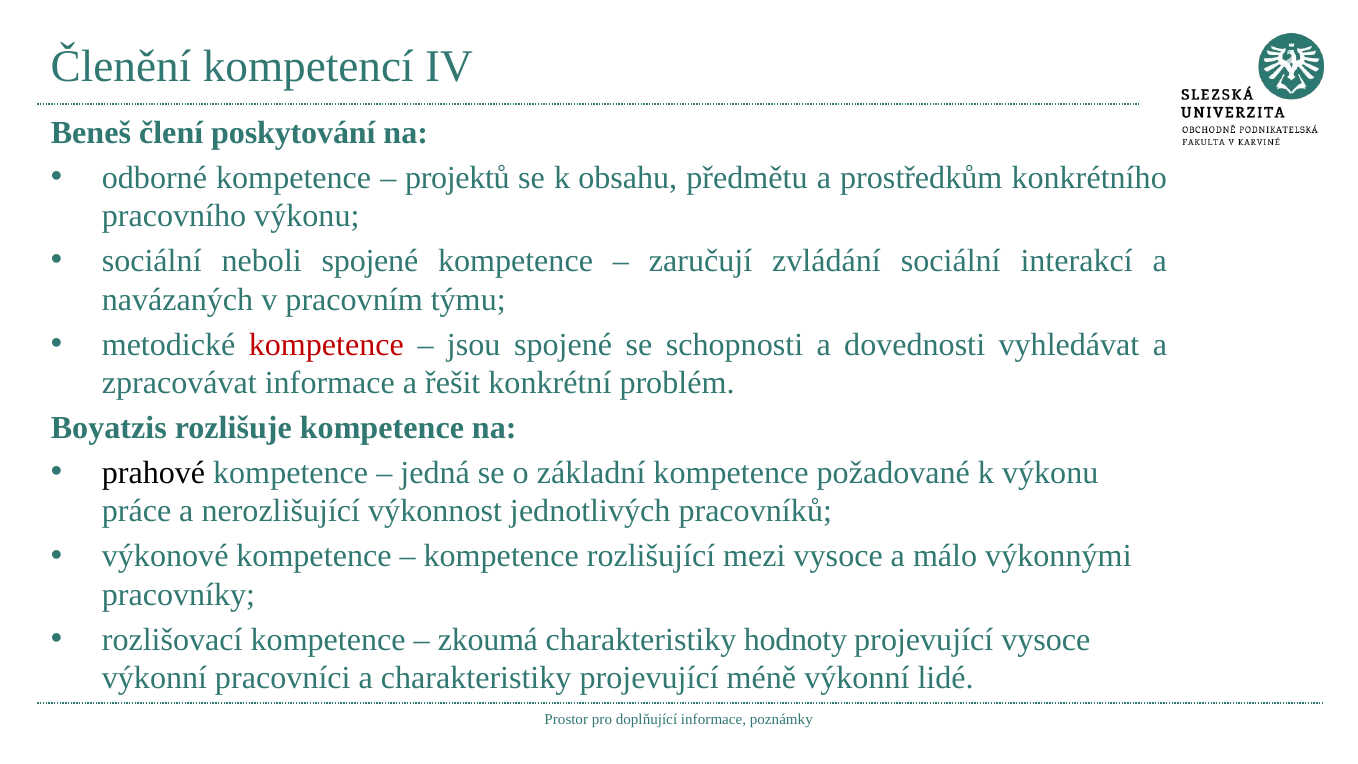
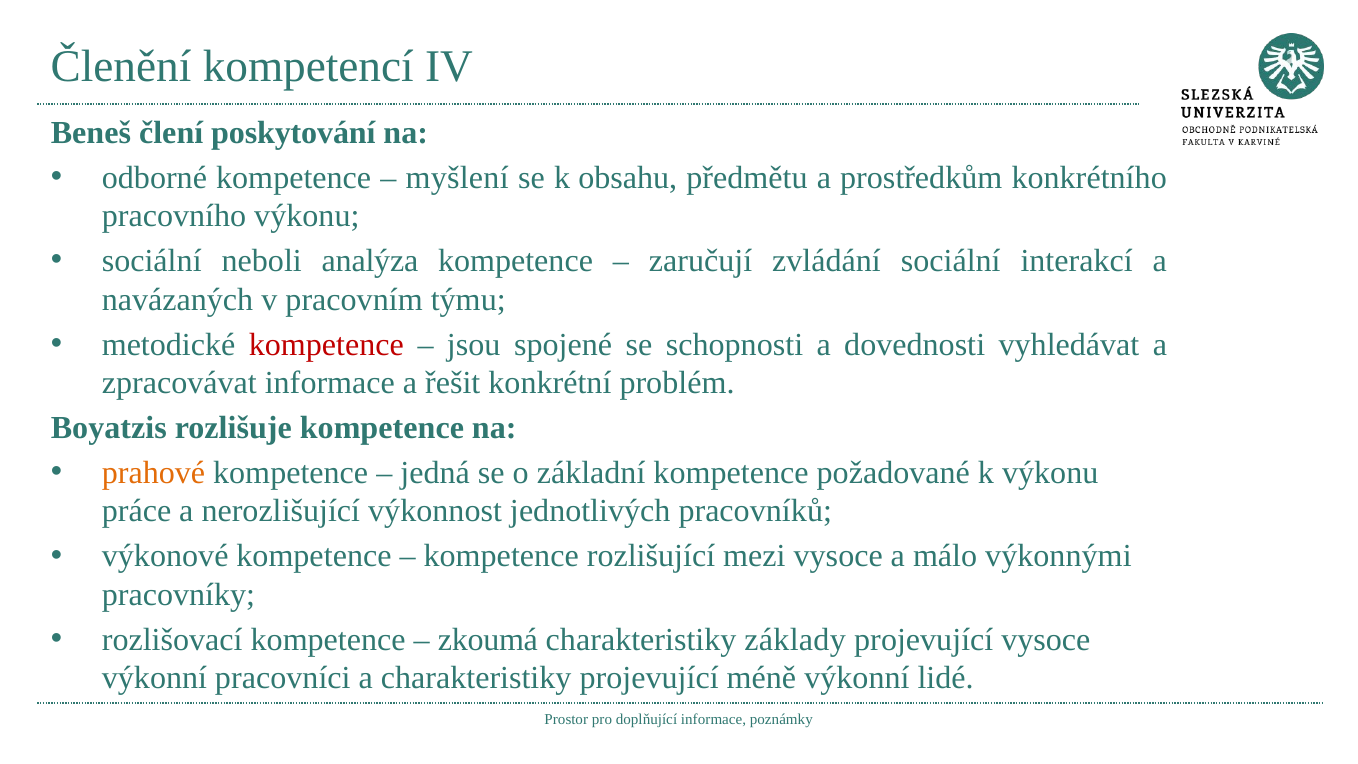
projektů: projektů -> myšlení (457, 178)
neboli spojené: spojené -> analýza (370, 261)
prahové colour: black -> orange (154, 473)
hodnoty: hodnoty -> základy (795, 640)
